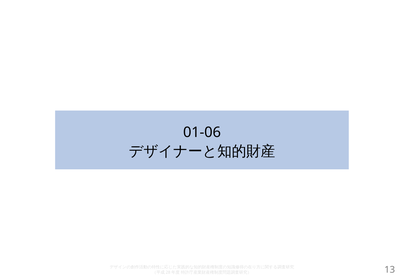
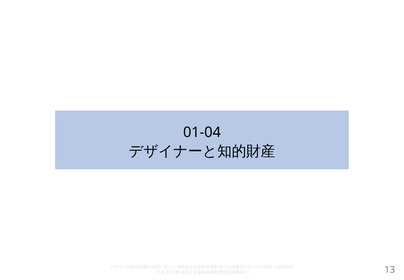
01-06: 01-06 -> 01-04 (202, 132)
